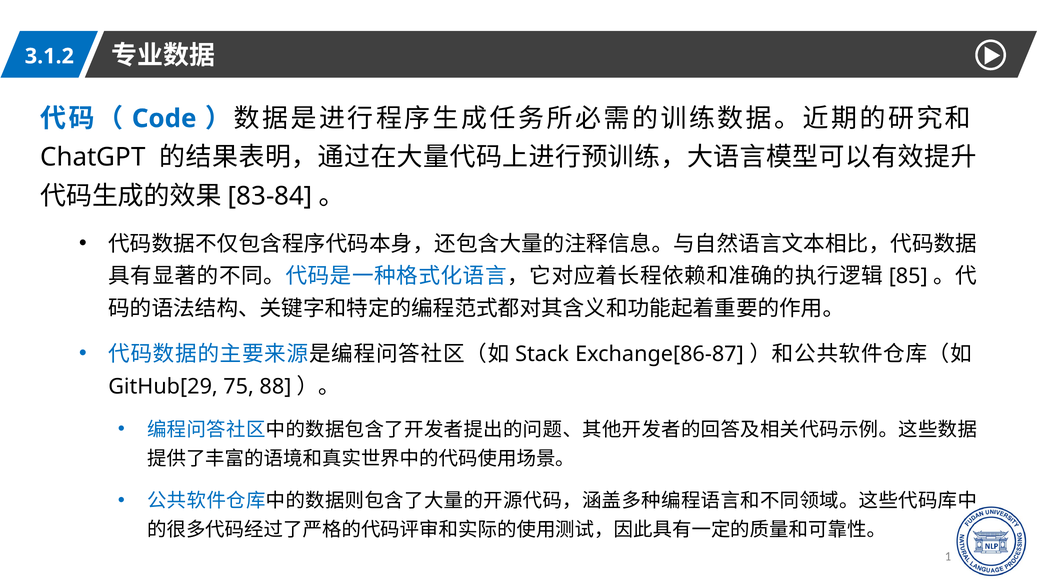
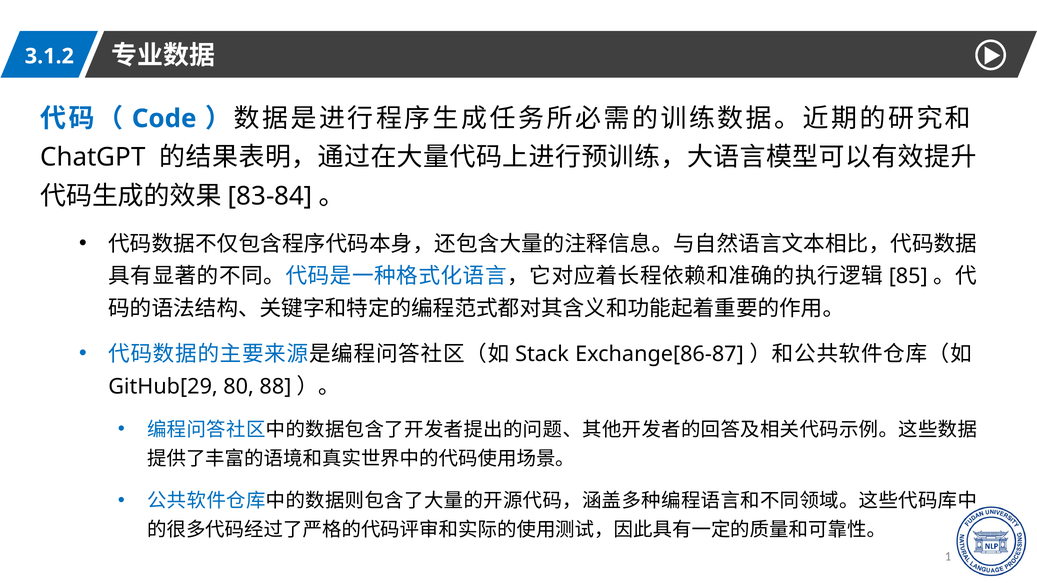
75: 75 -> 80 (239, 387)
